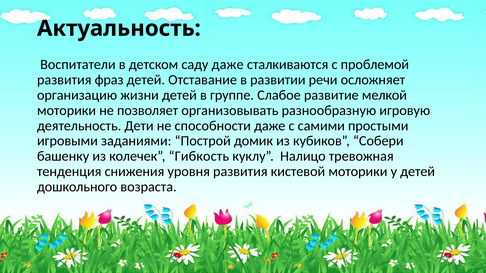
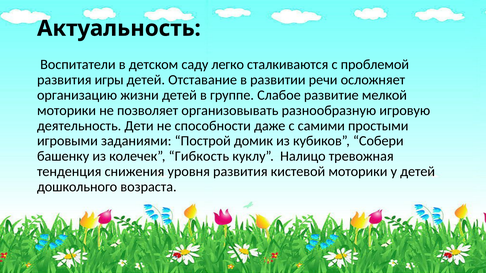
саду даже: даже -> легко (228, 65)
фраз: фраз -> игры (109, 80)
